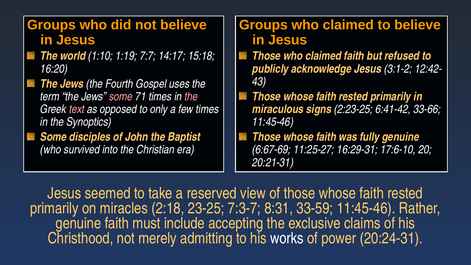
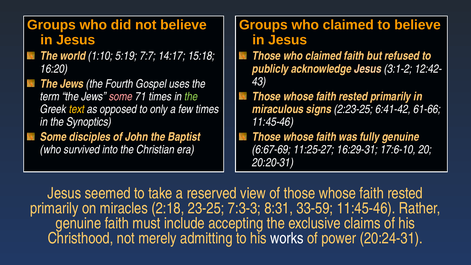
1:19: 1:19 -> 5:19 (126, 56)
the colour: pink -> light green (191, 97)
text colour: pink -> yellow (77, 109)
33-66: 33-66 -> 61-66 (427, 109)
20:21-31: 20:21-31 -> 20:20-31 (273, 162)
7:3-7: 7:3-7 -> 7:3-3 (244, 208)
